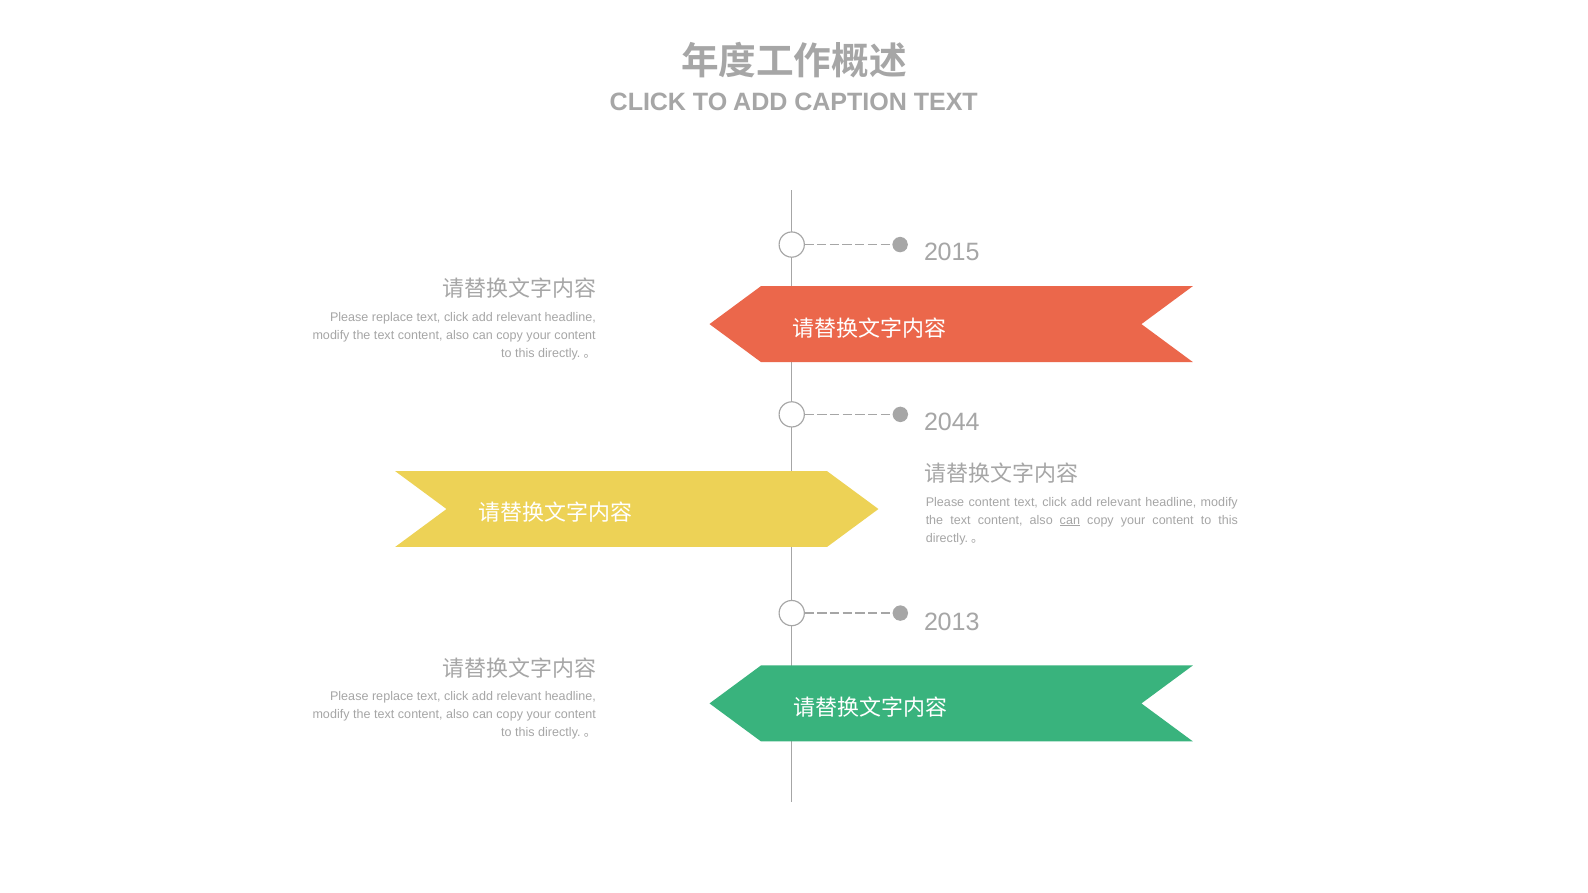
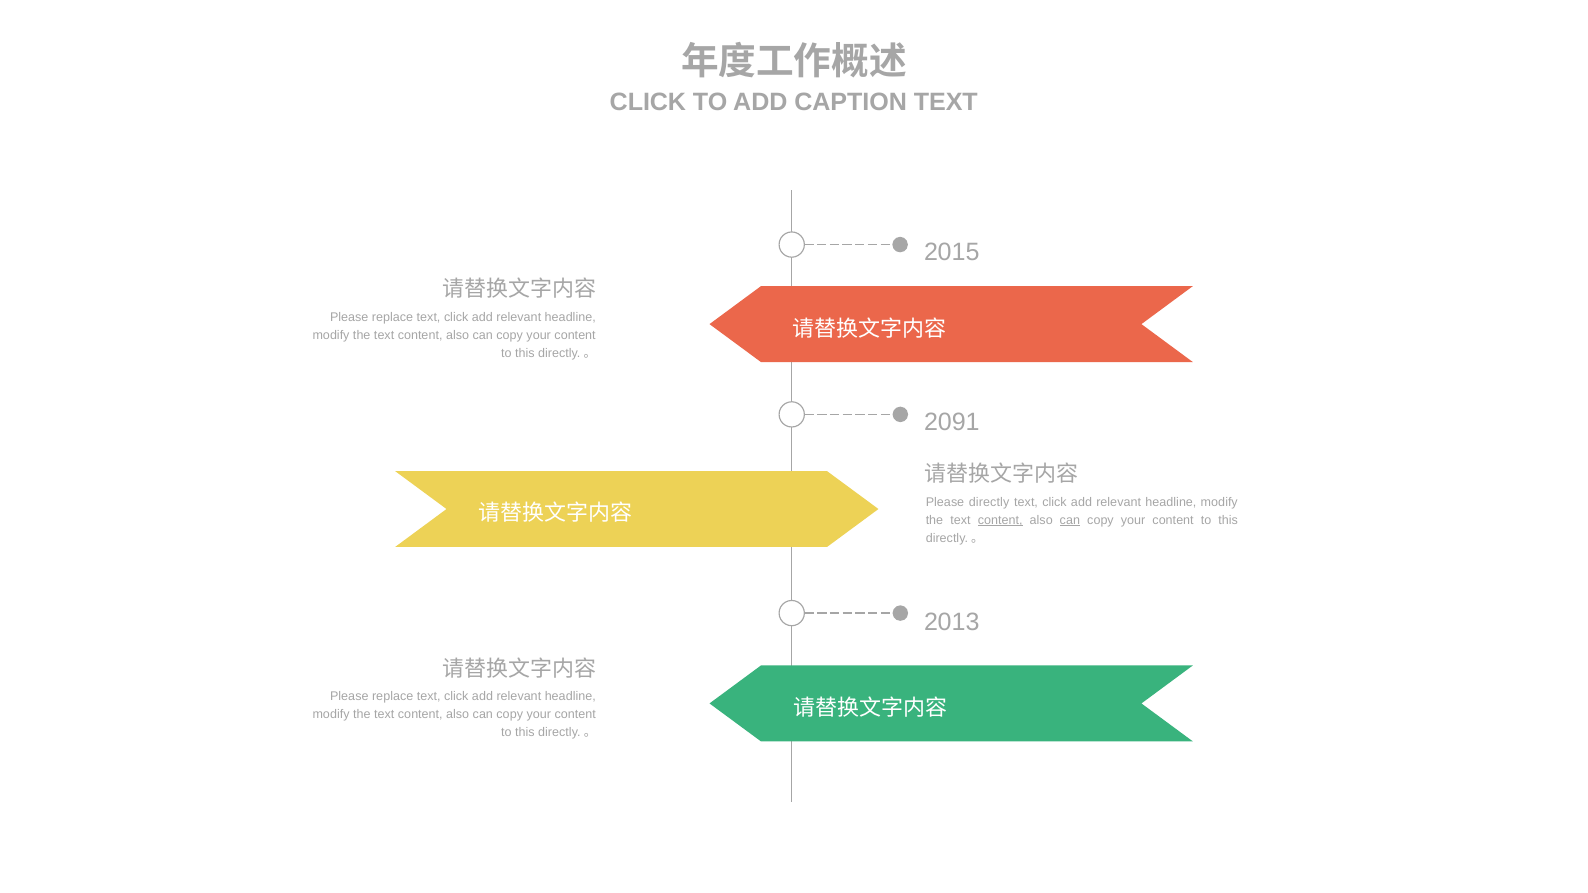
2044: 2044 -> 2091 (952, 423)
Please content: content -> directly (989, 503)
content underline: none -> present (1000, 521)
